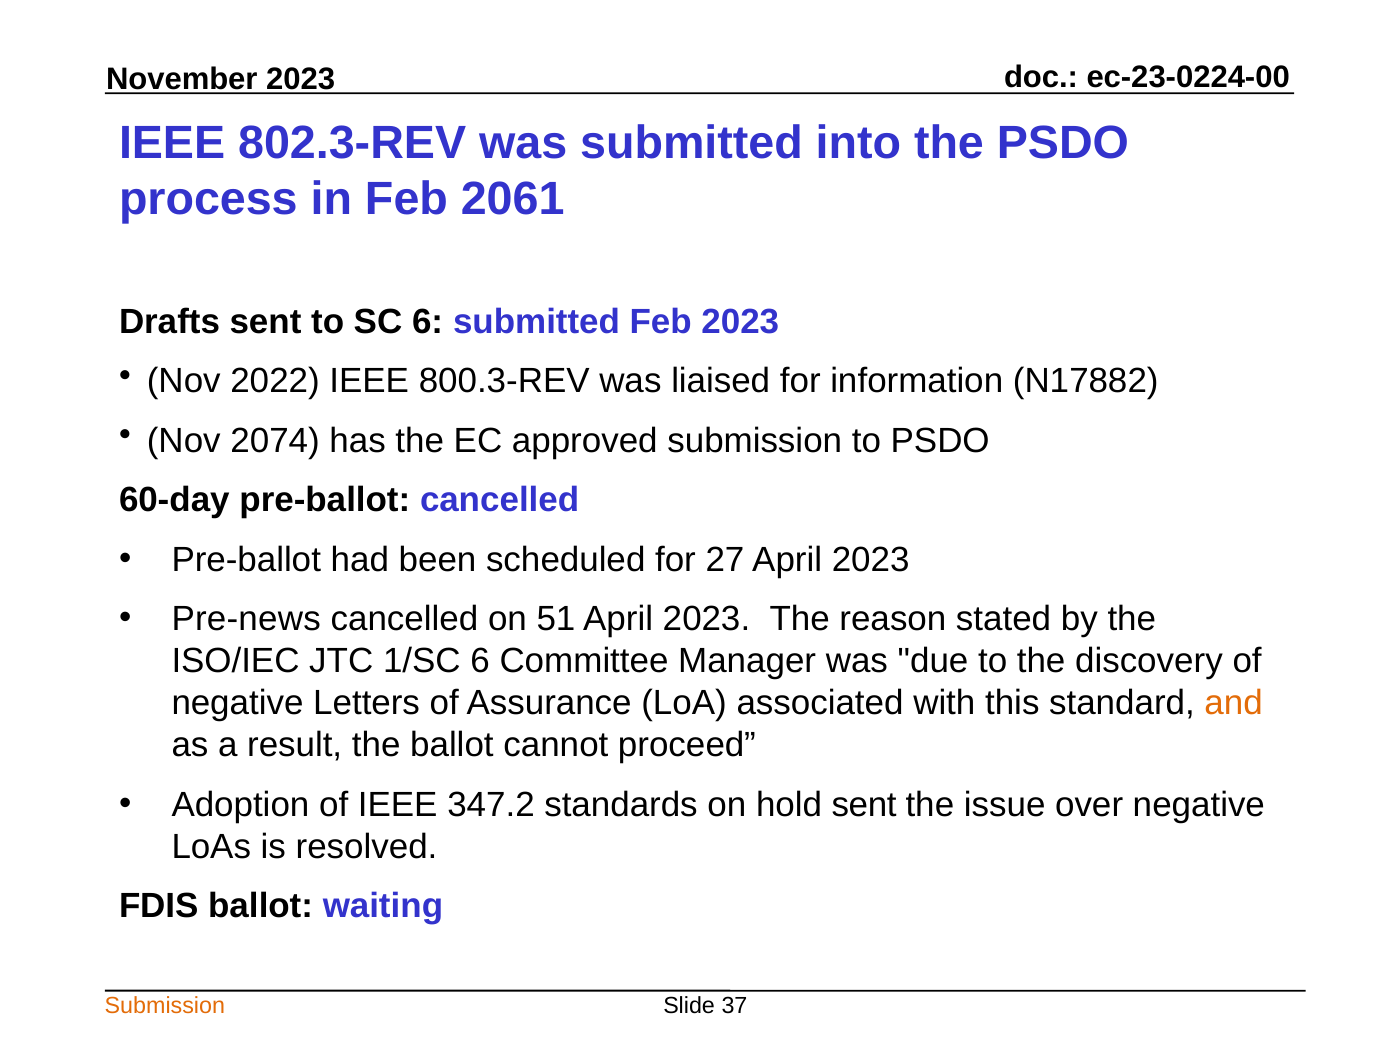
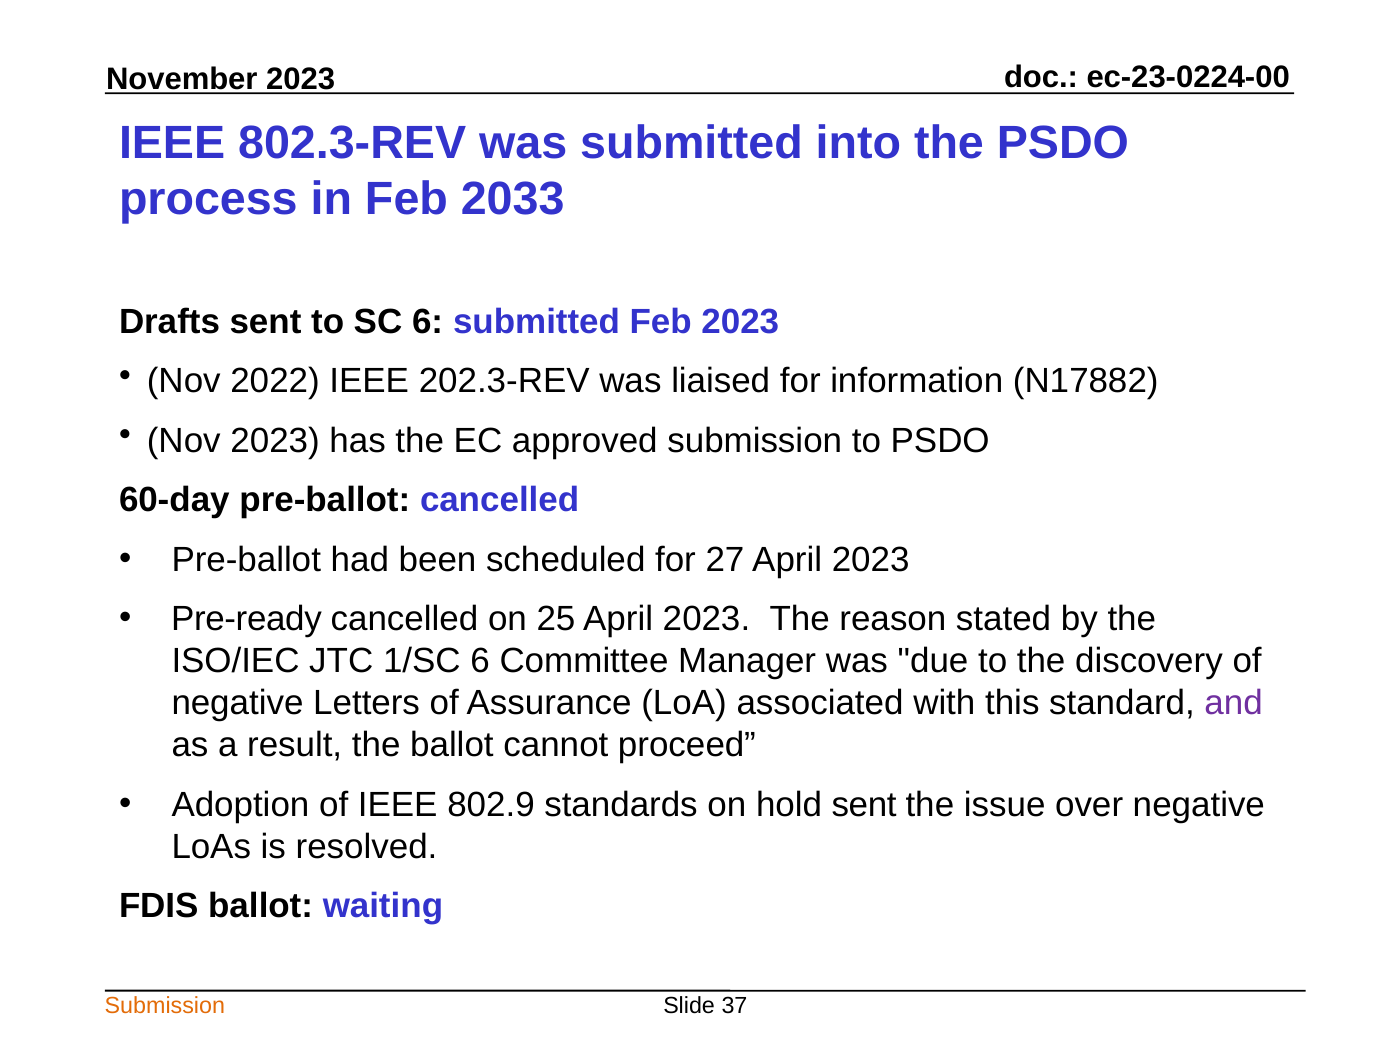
2061: 2061 -> 2033 (513, 199)
800.3-REV: 800.3-REV -> 202.3-REV (504, 381)
Nov 2074: 2074 -> 2023 (275, 441)
Pre-news: Pre-news -> Pre-ready (246, 619)
51: 51 -> 25 (556, 619)
and colour: orange -> purple (1234, 703)
347.2: 347.2 -> 802.9 (491, 805)
